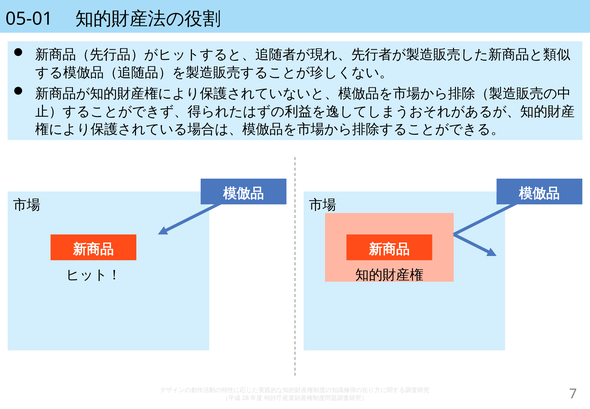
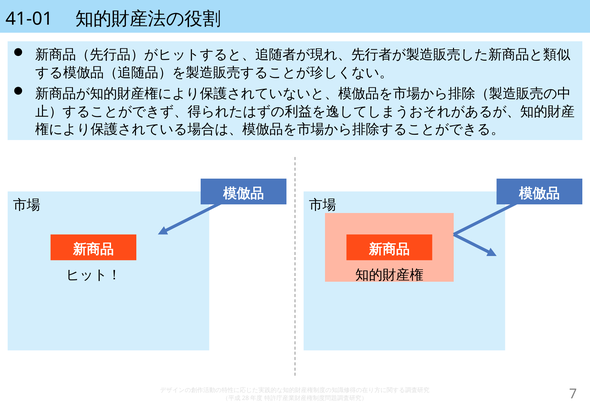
05-01: 05-01 -> 41-01 (29, 19)
